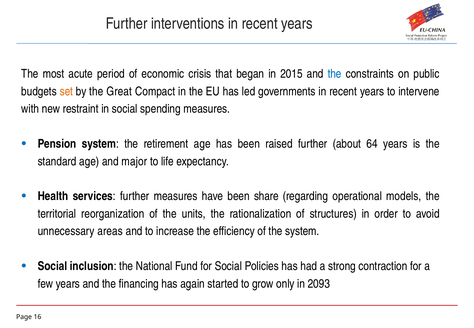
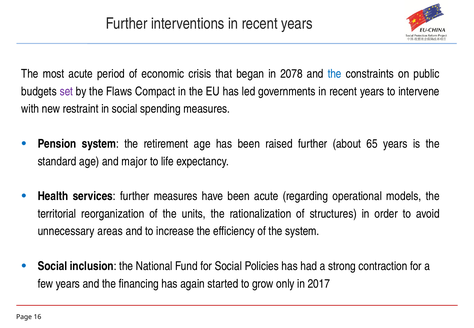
2015: 2015 -> 2078 (291, 74)
set colour: orange -> purple (66, 91)
Great: Great -> Flaws (119, 91)
64: 64 -> 65 (372, 144)
been share: share -> acute (266, 196)
2093: 2093 -> 2017 (319, 284)
